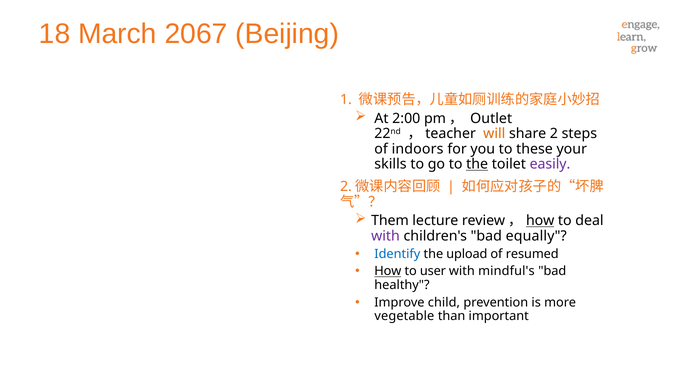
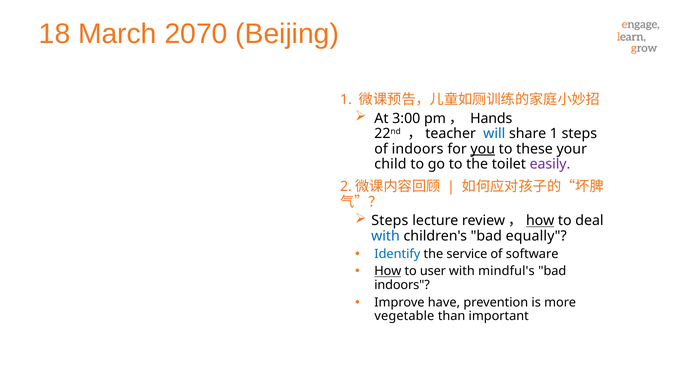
2067: 2067 -> 2070 (196, 34)
2:00: 2:00 -> 3:00 (406, 119)
Outlet: Outlet -> Hands (491, 119)
will colour: orange -> blue (494, 134)
share 2: 2 -> 1 (554, 134)
you underline: none -> present (483, 149)
skills: skills -> child (390, 164)
the underline: present -> none (477, 164)
Them: Them -> Steps (390, 221)
with colour: purple -> blue (386, 236)
upload: upload -> service (467, 254)
resumed: resumed -> software (532, 254)
healthy: healthy -> indoors (402, 285)
child: child -> have (444, 303)
